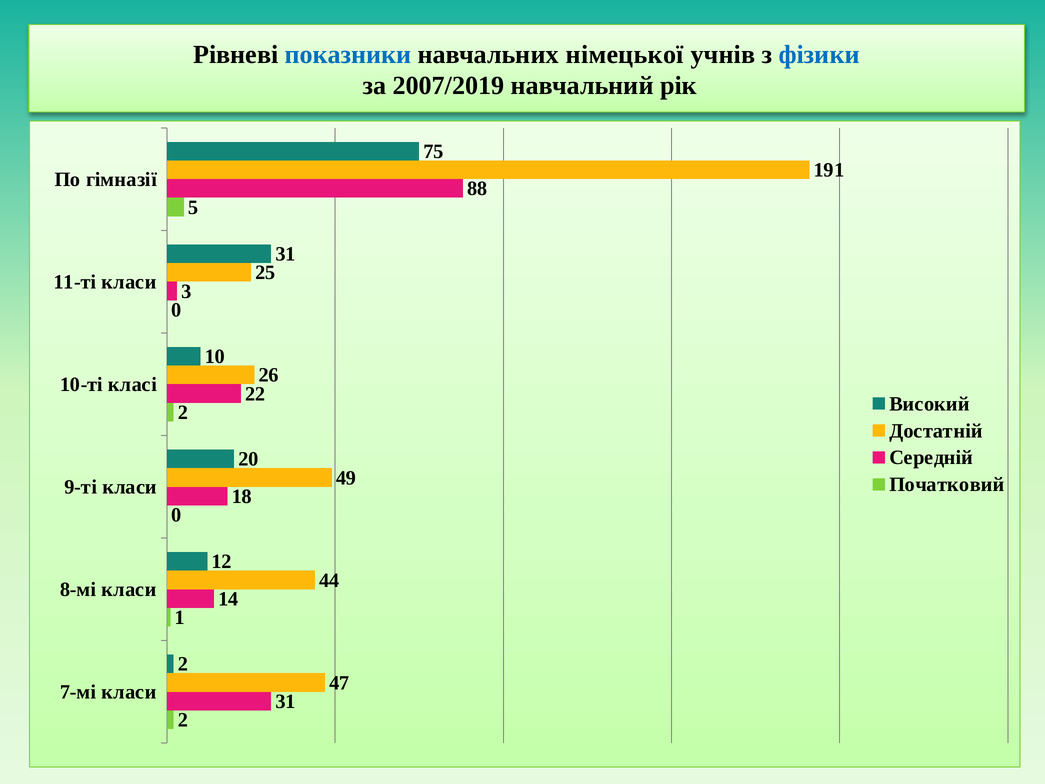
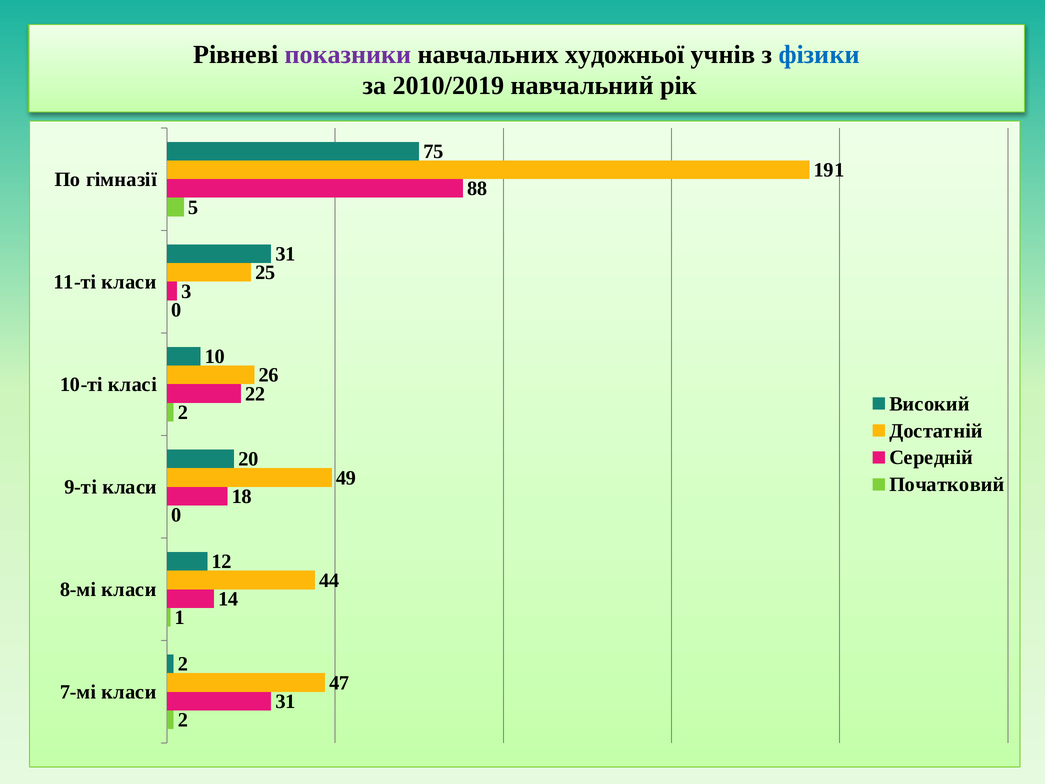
показники colour: blue -> purple (348, 54)
німецької: німецької -> художньої (625, 54)
2007/2019: 2007/2019 -> 2010/2019 (448, 86)
